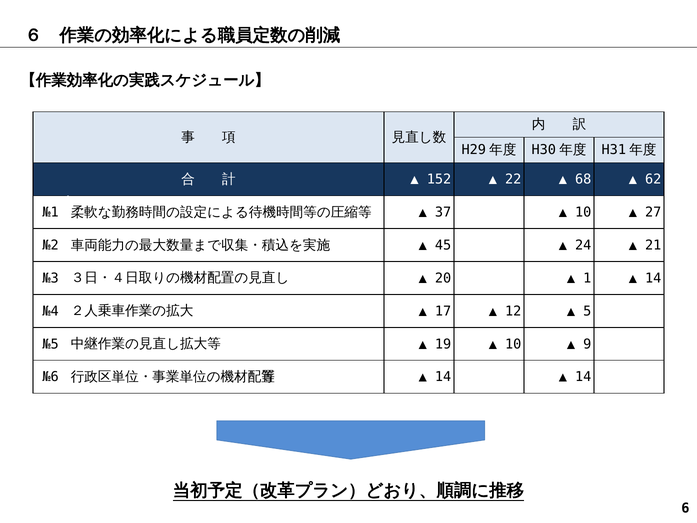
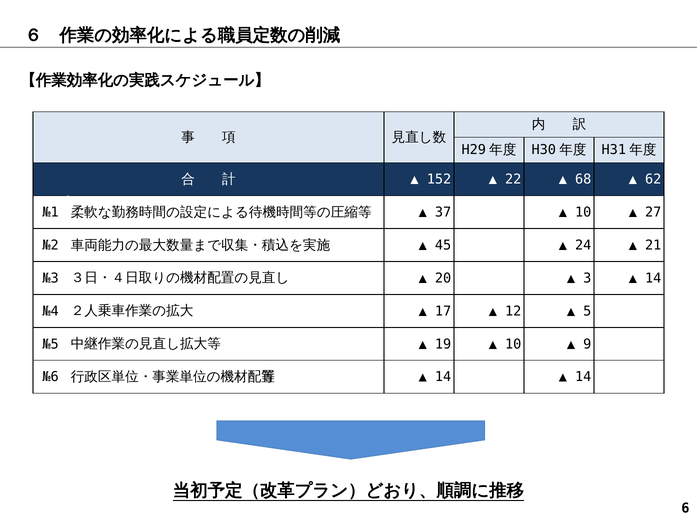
1: 1 -> 3 (587, 278)
